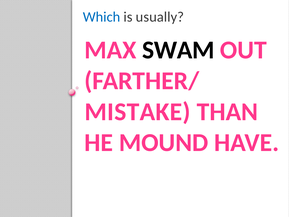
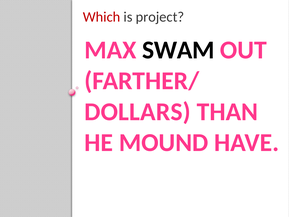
Which colour: blue -> red (102, 17)
usually: usually -> project (160, 17)
MISTAKE: MISTAKE -> DOLLARS (138, 112)
